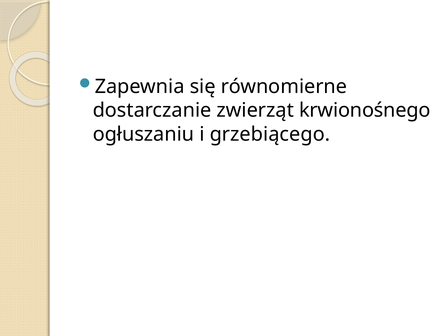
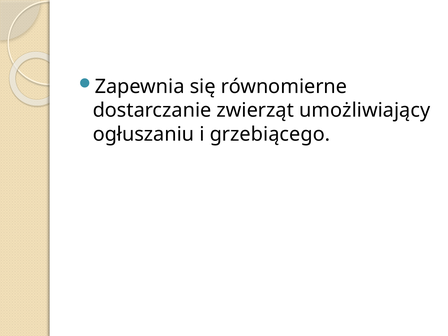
krwionośnego: krwionośnego -> umożliwiający (365, 110)
